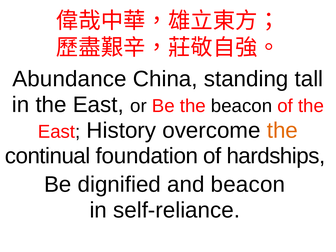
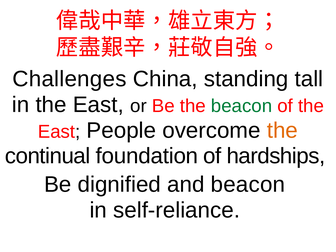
Abundance: Abundance -> Challenges (69, 79)
beacon colour: black -> green (242, 106)
History: History -> People (121, 130)
